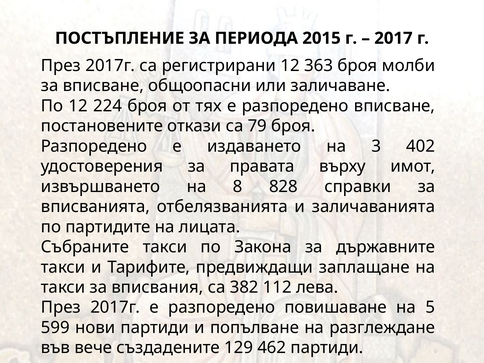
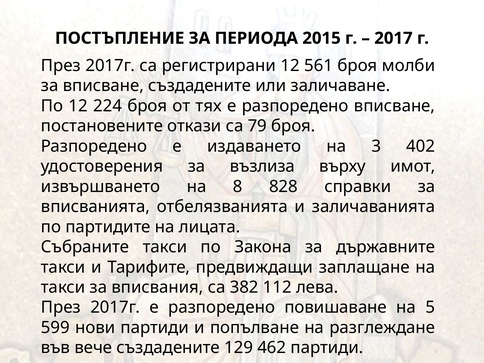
363: 363 -> 561 (319, 66)
вписване общоопасни: общоопасни -> създадените (200, 86)
правата: правата -> възлиза (262, 166)
